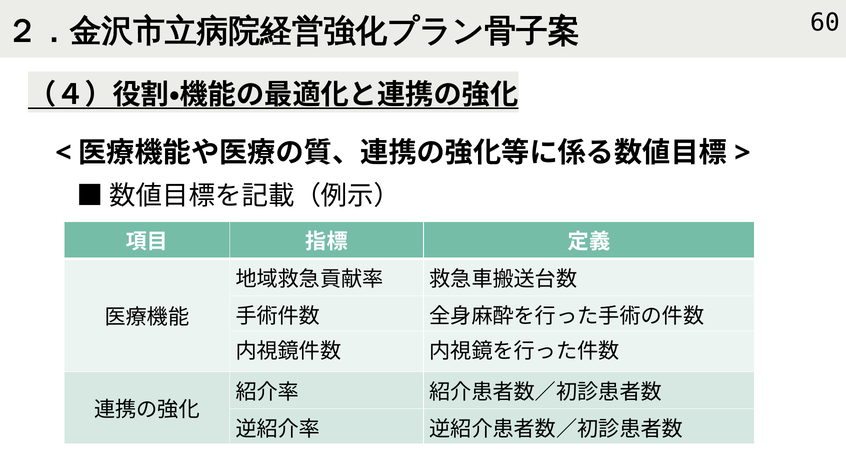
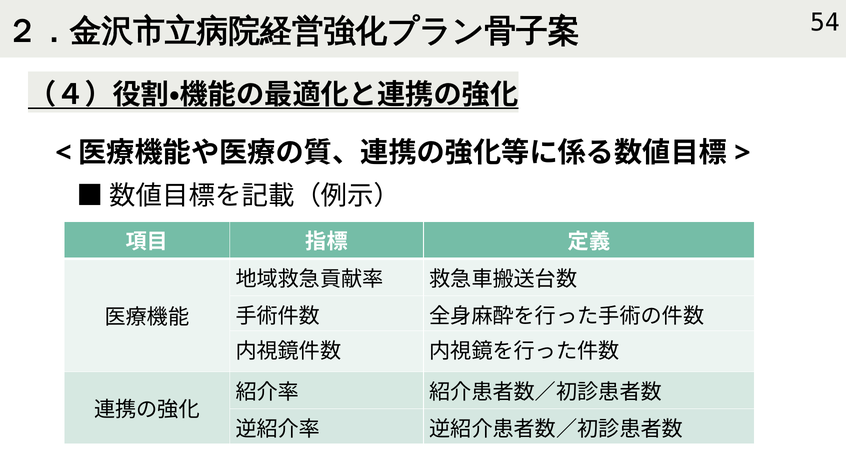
60: 60 -> 54 (825, 22)
